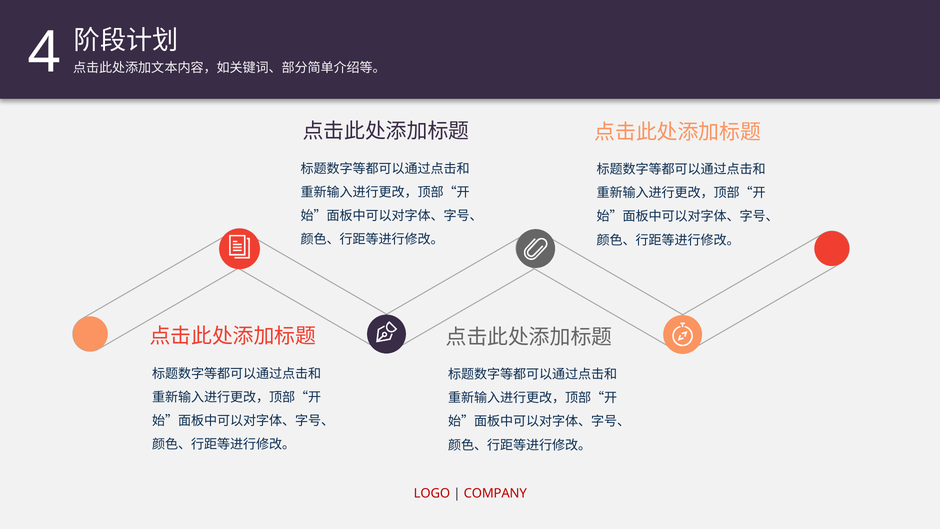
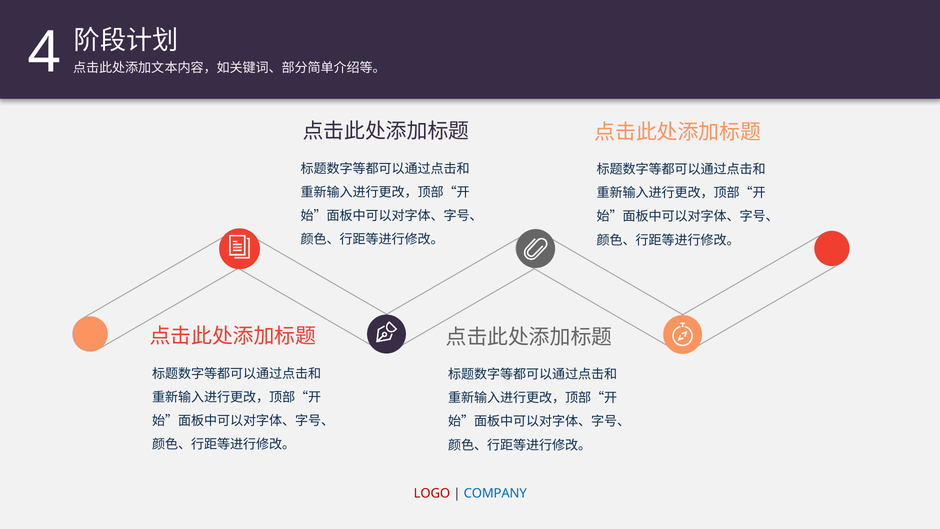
COMPANY colour: red -> blue (495, 493)
